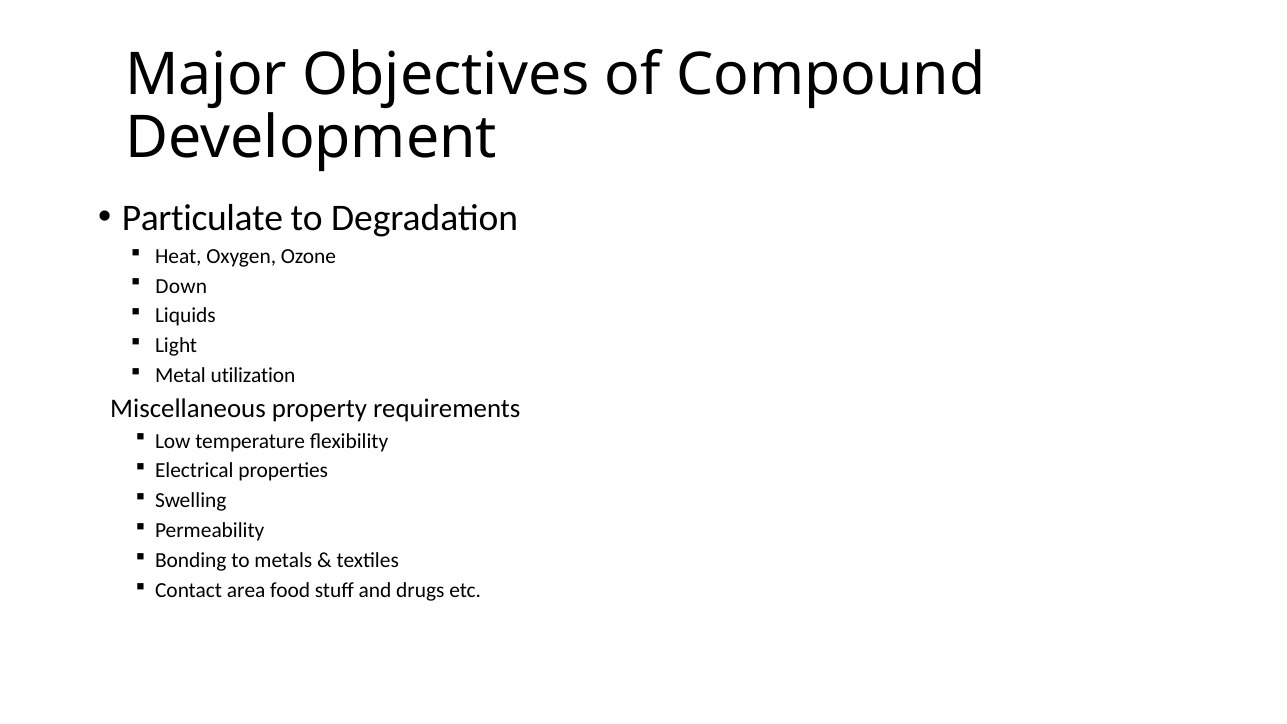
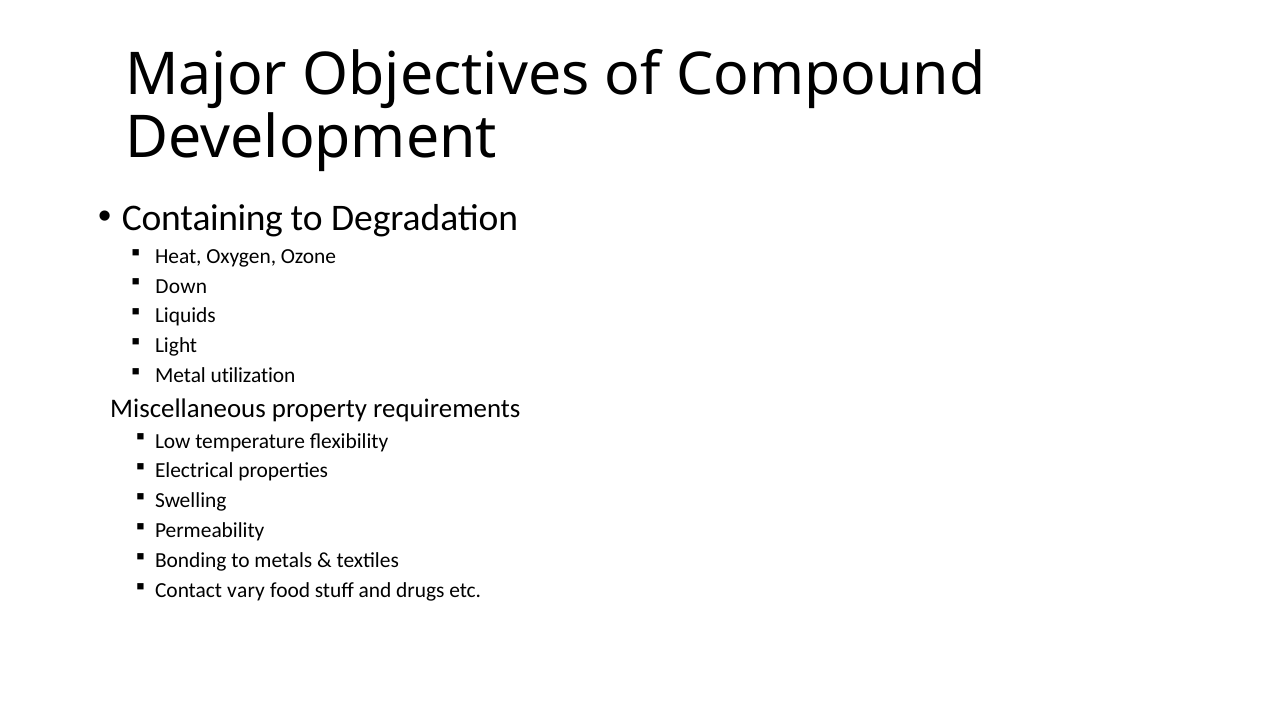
Particulate: Particulate -> Containing (202, 218)
area: area -> vary (246, 590)
